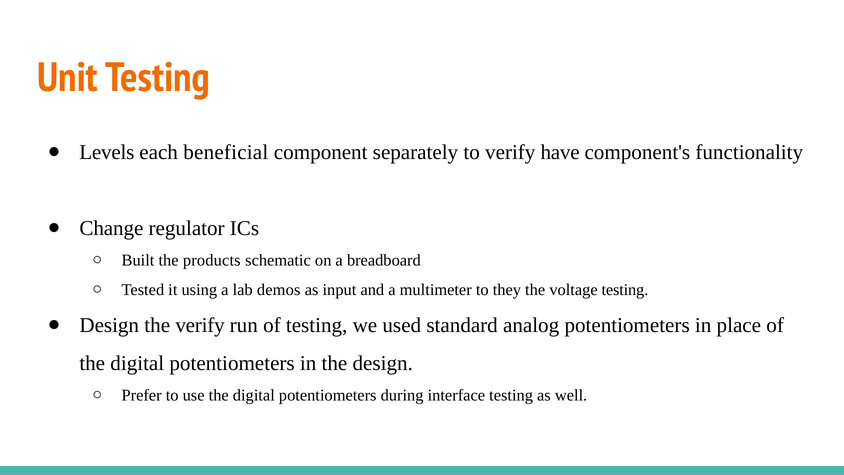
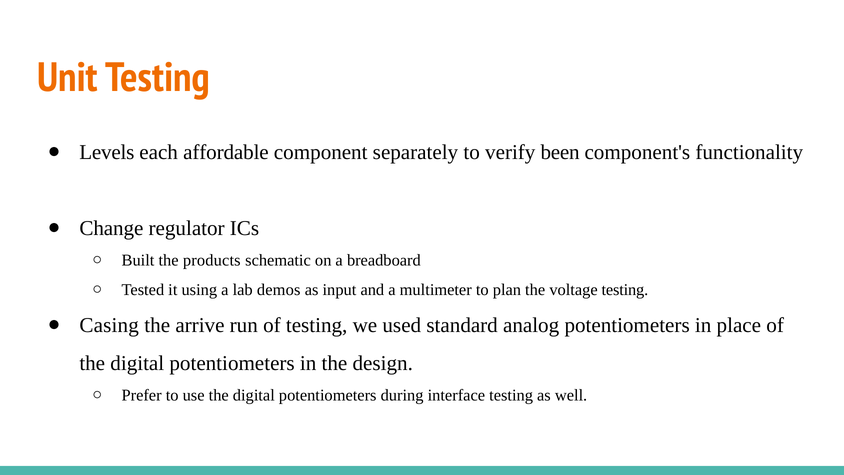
beneficial: beneficial -> affordable (226, 152)
have: have -> been (560, 152)
they: they -> plan (507, 290)
Design: Design -> Casing (109, 325)
the verify: verify -> arrive (200, 325)
